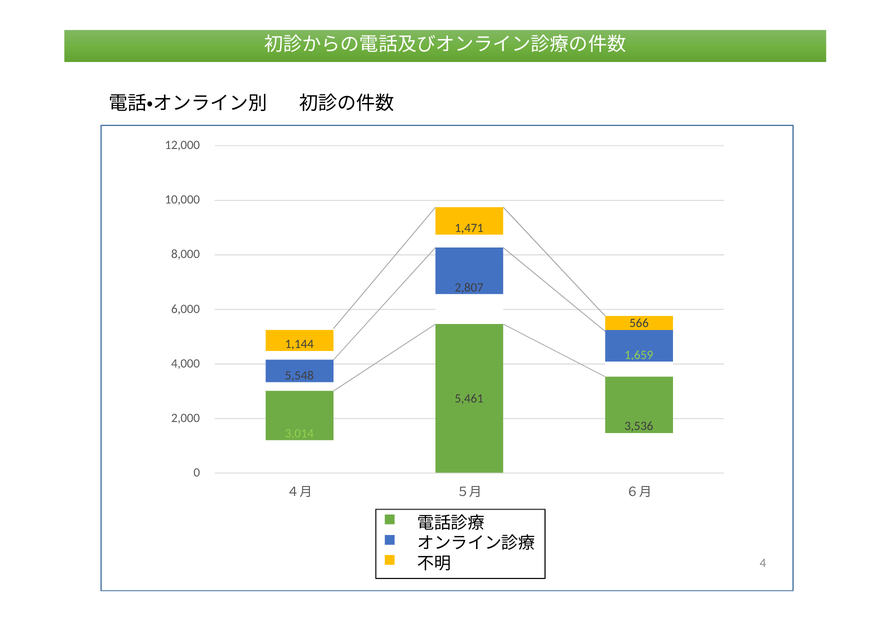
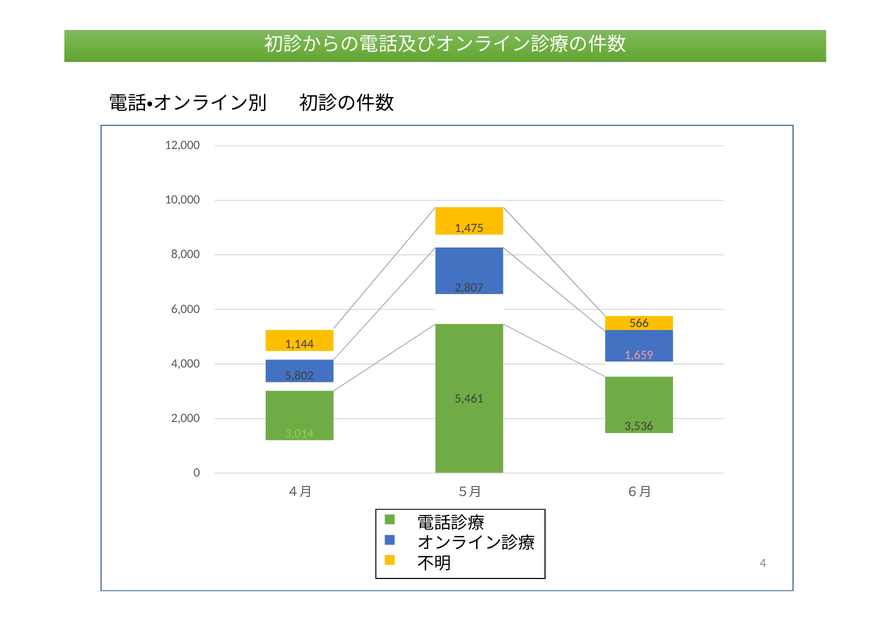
1,471: 1,471 -> 1,475 (469, 228)
1,659 colour: light green -> pink (639, 355)
5,548: 5,548 -> 5,802 (299, 376)
